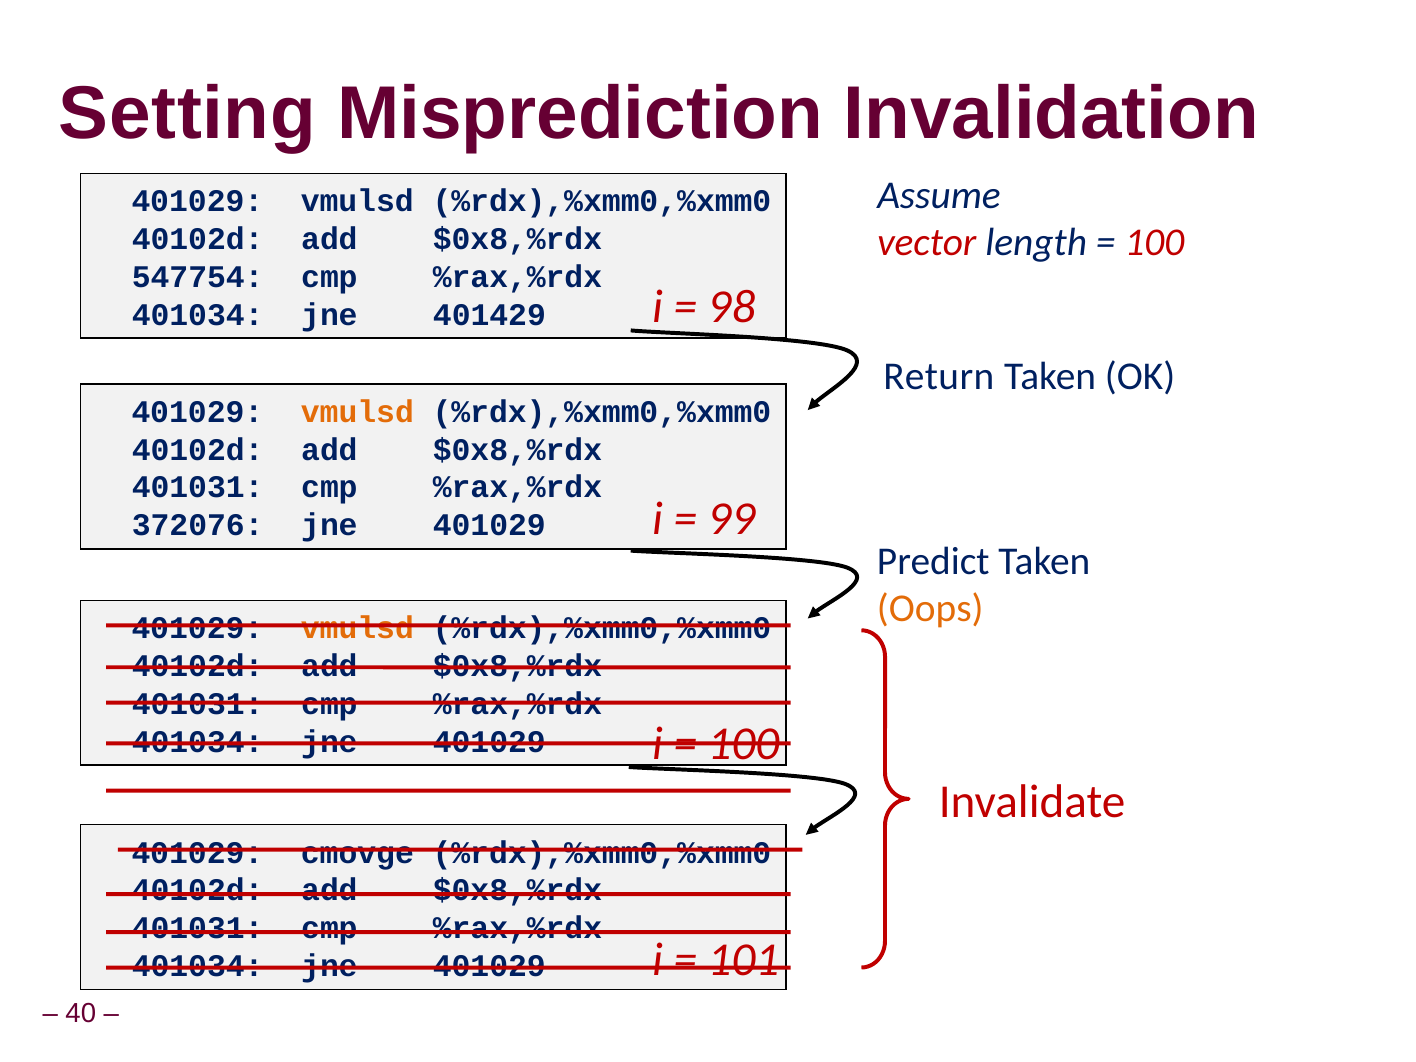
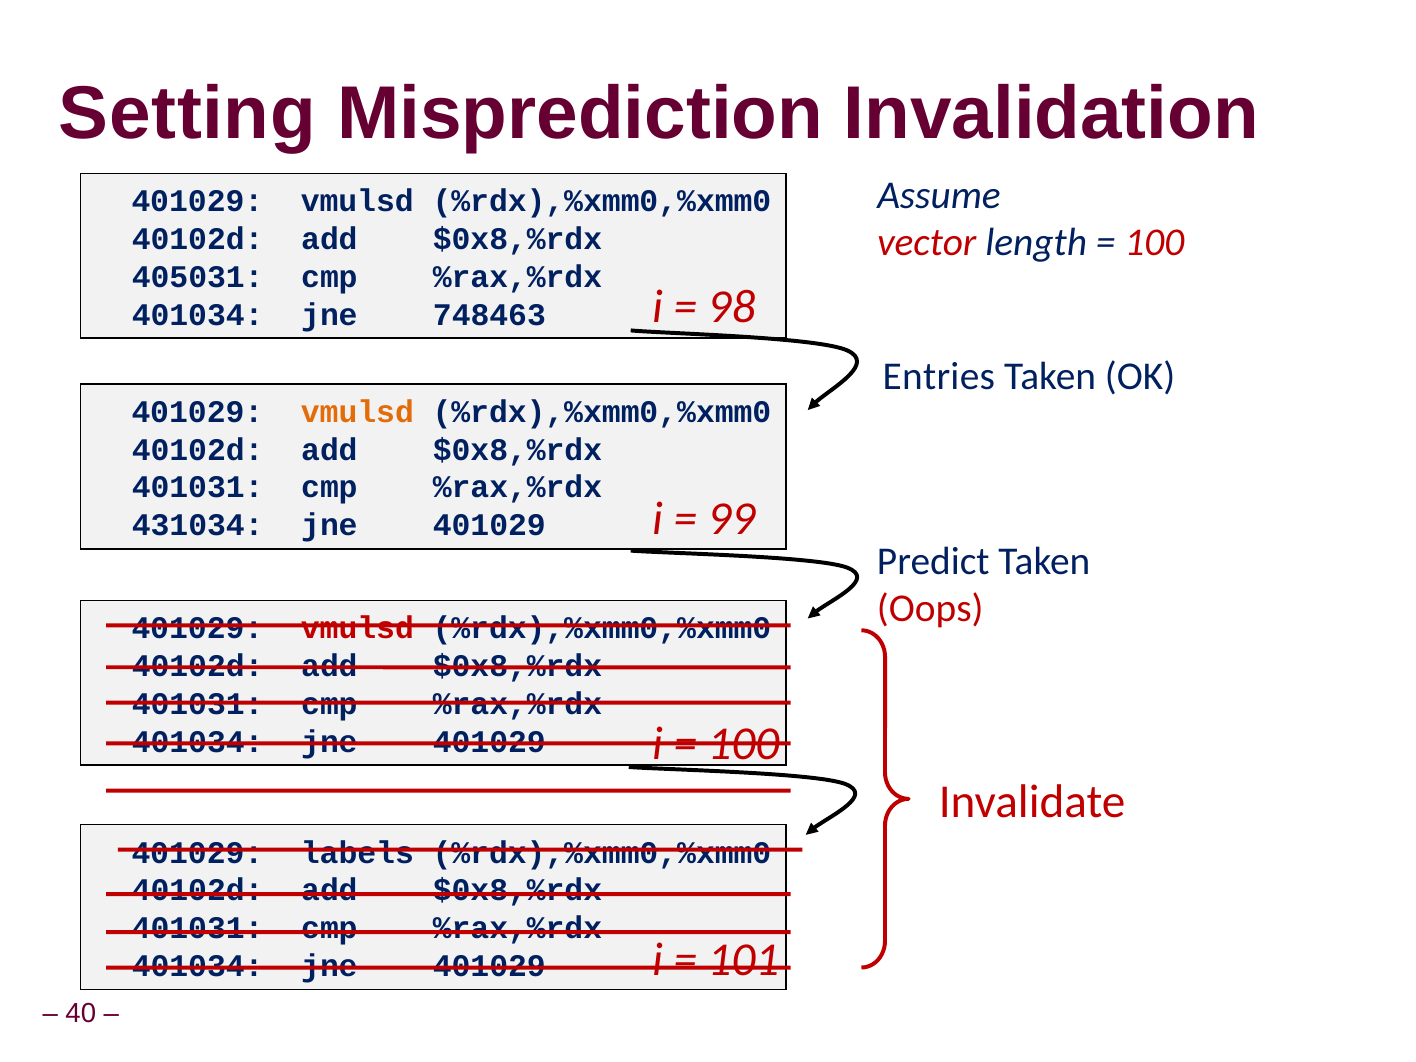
547754: 547754 -> 405031 (198, 277)
401429: 401429 -> 748463 (489, 315)
Return: Return -> Entries (939, 377)
372076: 372076 -> 431034 (198, 525)
Oops colour: orange -> red (930, 609)
vmulsd colour: orange -> red (357, 628)
cmovge: cmovge -> labels (357, 853)
